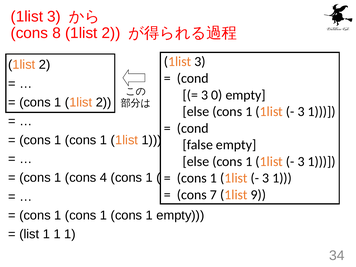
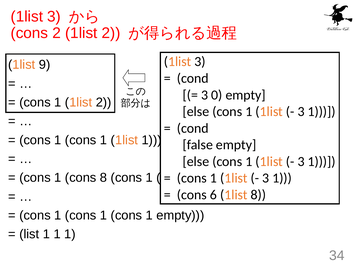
cons 8: 8 -> 2 (57, 33)
2: 2 -> 9 (45, 65)
cons 4: 4 -> 8 (104, 178)
7: 7 -> 6 (213, 195)
1list 9: 9 -> 8 (258, 195)
